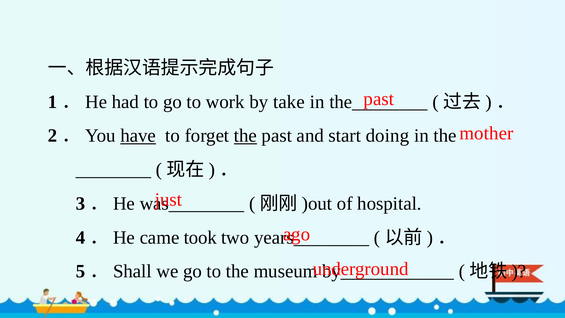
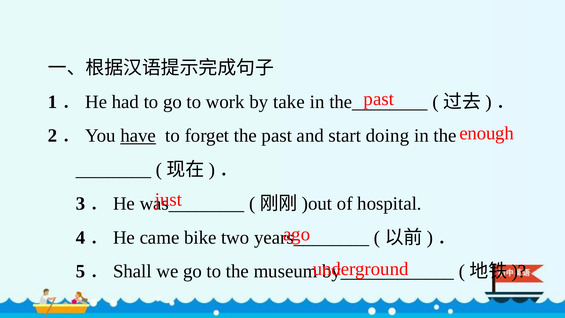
mother: mother -> enough (487, 133)
the underline: present -> none (245, 136)
took: took -> bike (200, 237)
